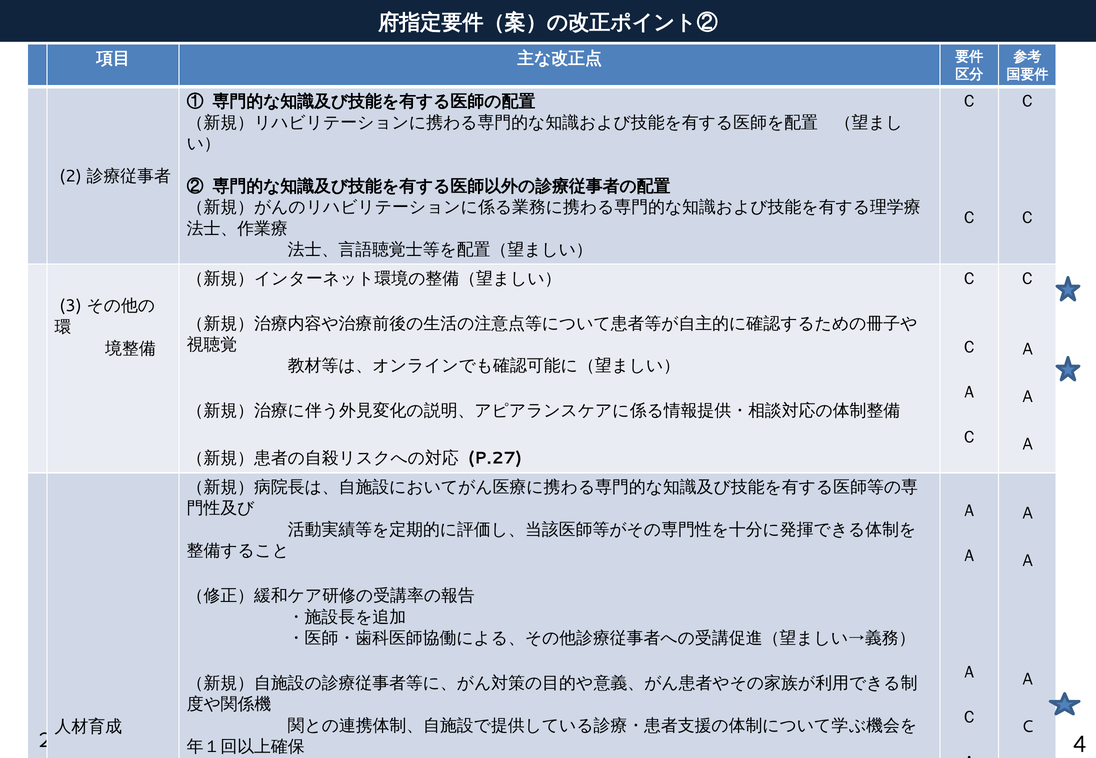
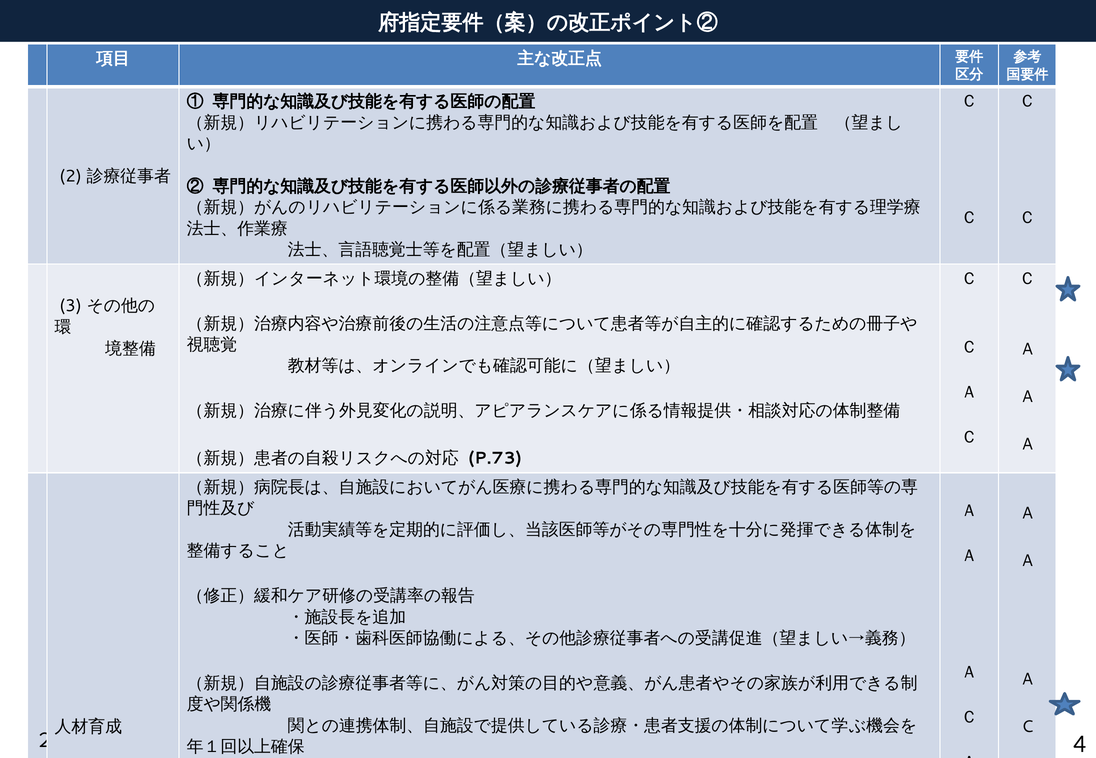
P.27: P.27 -> P.73 (495, 458)
